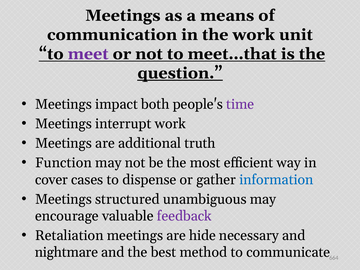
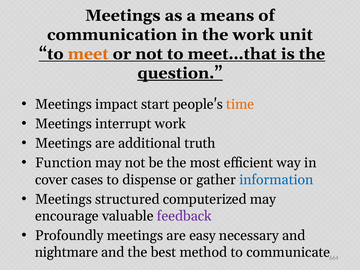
meet colour: purple -> orange (88, 54)
both: both -> start (155, 104)
time colour: purple -> orange (240, 104)
unambiguous: unambiguous -> computerized (205, 199)
Retaliation: Retaliation -> Profoundly (69, 236)
hide: hide -> easy (203, 236)
